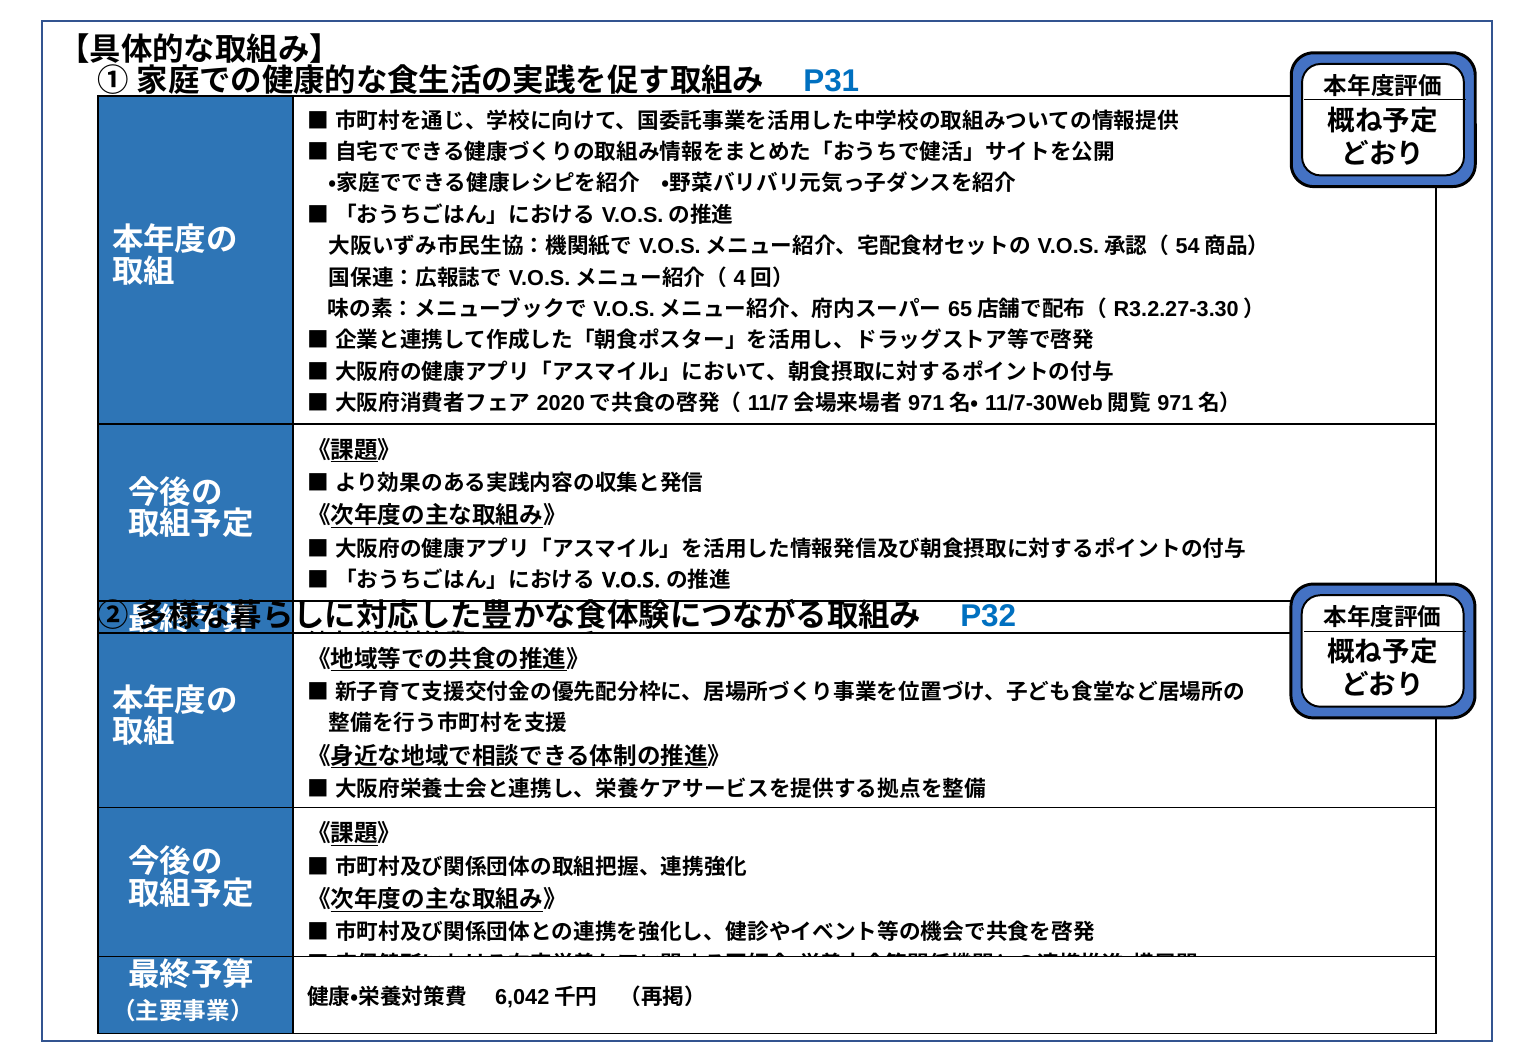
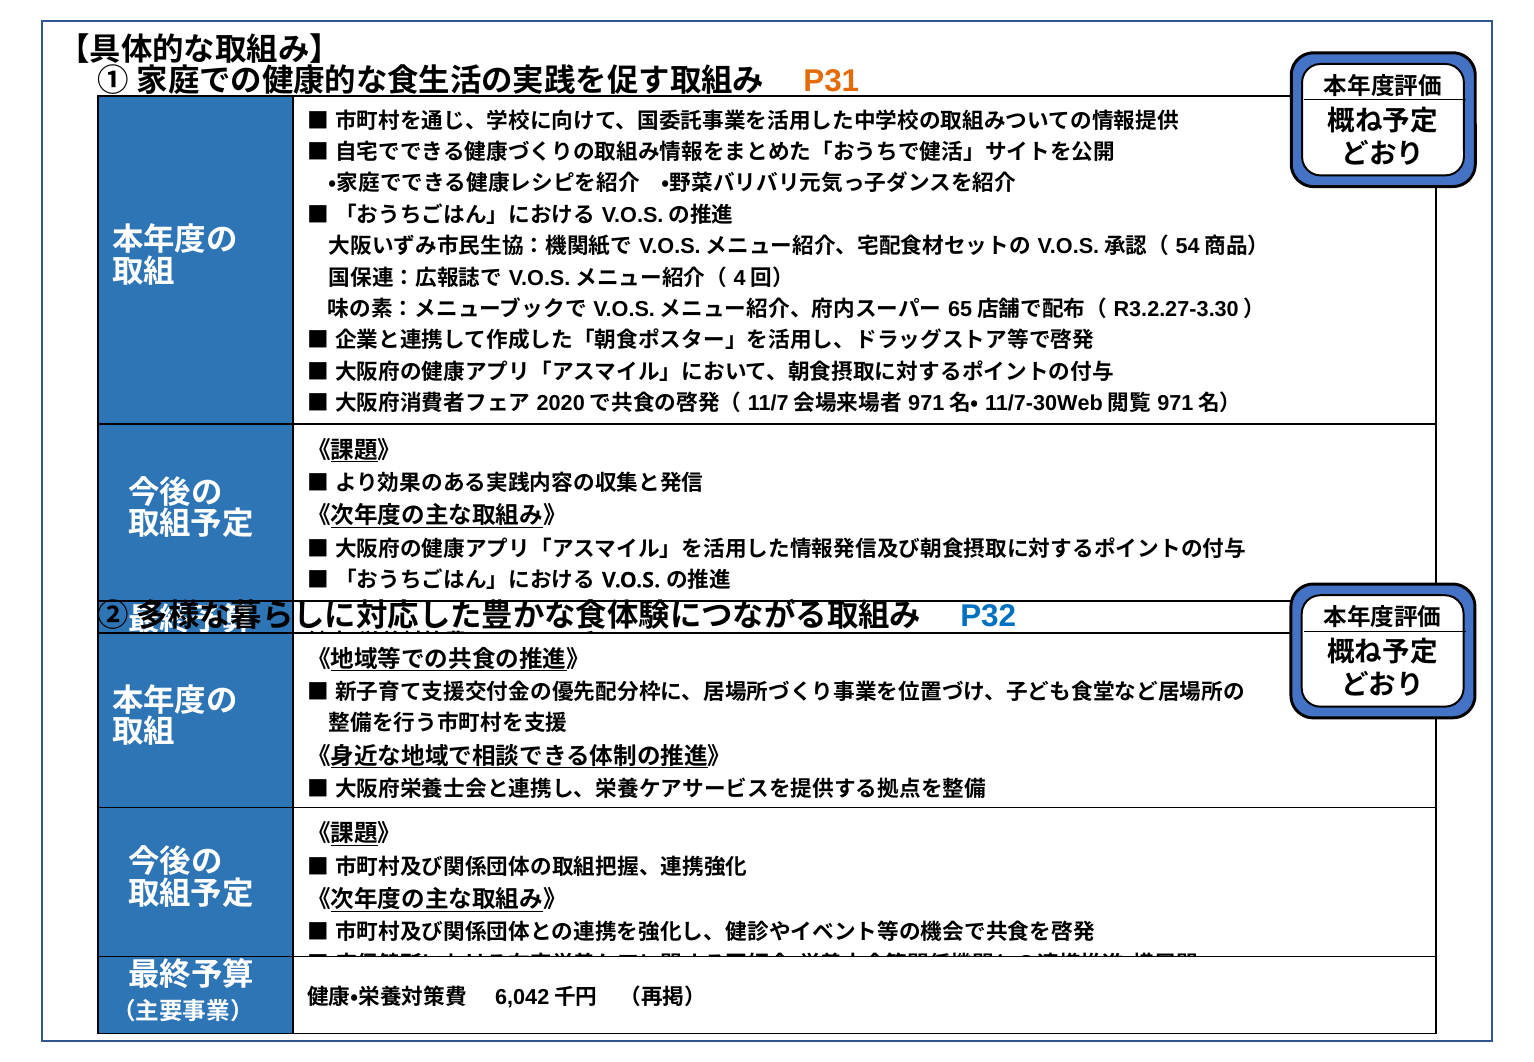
P31 colour: blue -> orange (831, 81)
